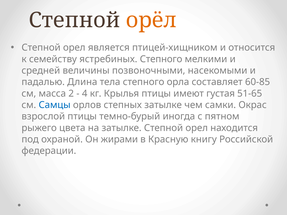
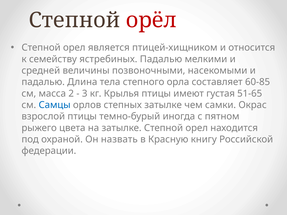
орёл colour: orange -> red (151, 20)
ястребиных Степного: Степного -> Падалью (161, 59)
4: 4 -> 3 (85, 94)
жирами: жирами -> назвать (119, 140)
